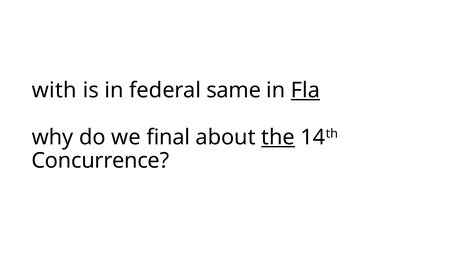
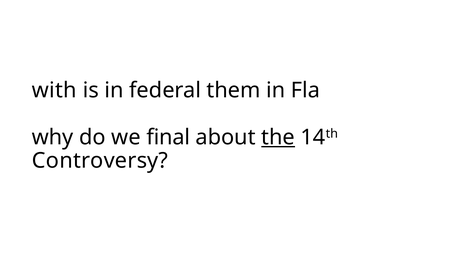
same: same -> them (234, 90)
Fla underline: present -> none (306, 90)
Concurrence: Concurrence -> Controversy (100, 161)
